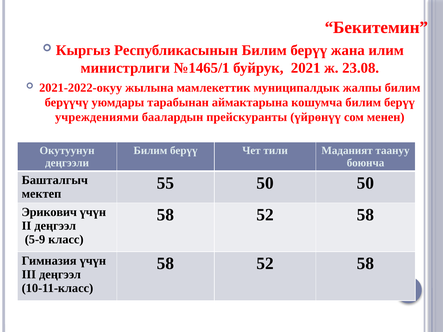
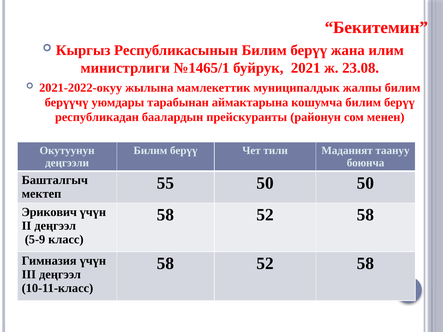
учреждениями: учреждениями -> республикадан (97, 117)
үйрөнүү: үйрөнүү -> районун (316, 117)
